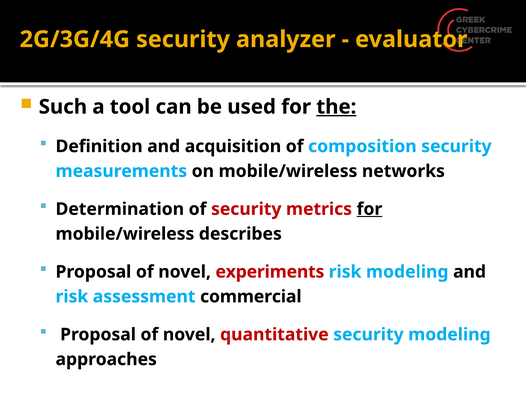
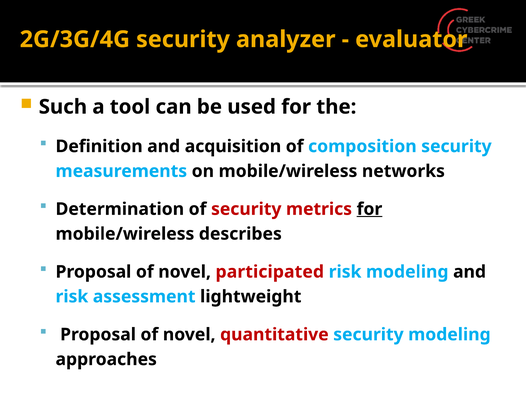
the underline: present -> none (336, 107)
experiments: experiments -> participated (270, 272)
commercial: commercial -> lightweight (251, 297)
